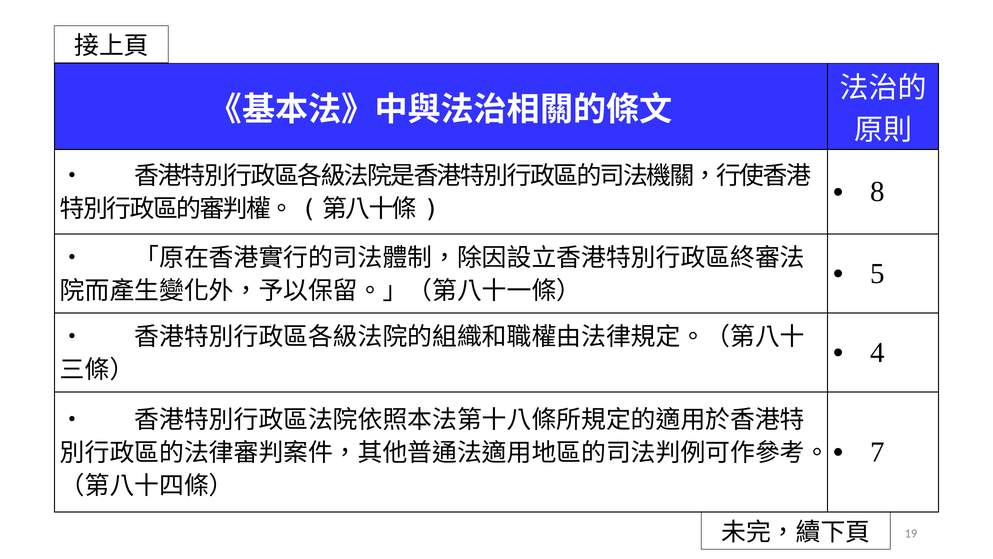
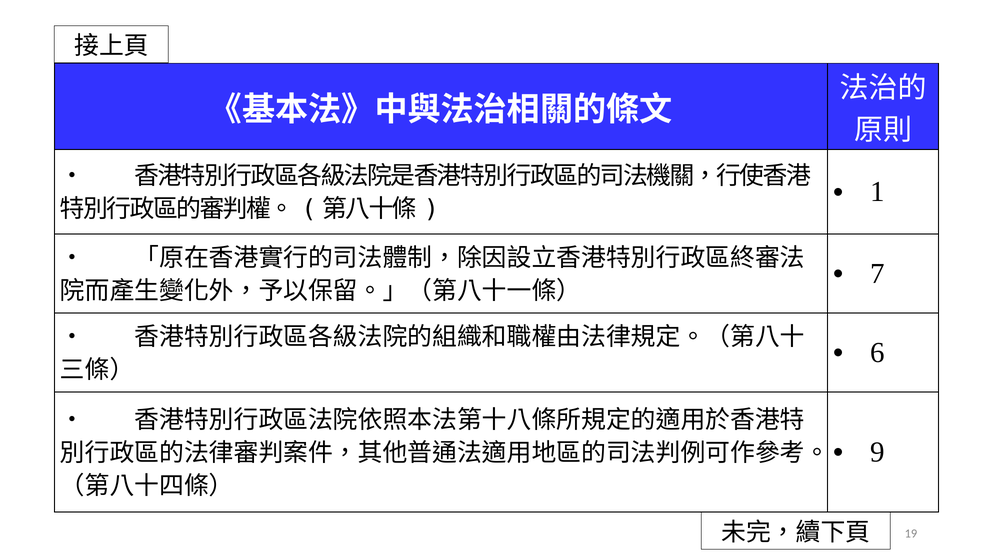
8: 8 -> 1 (878, 192)
5: 5 -> 7 (878, 273)
4: 4 -> 6 (878, 352)
7: 7 -> 9 (878, 452)
